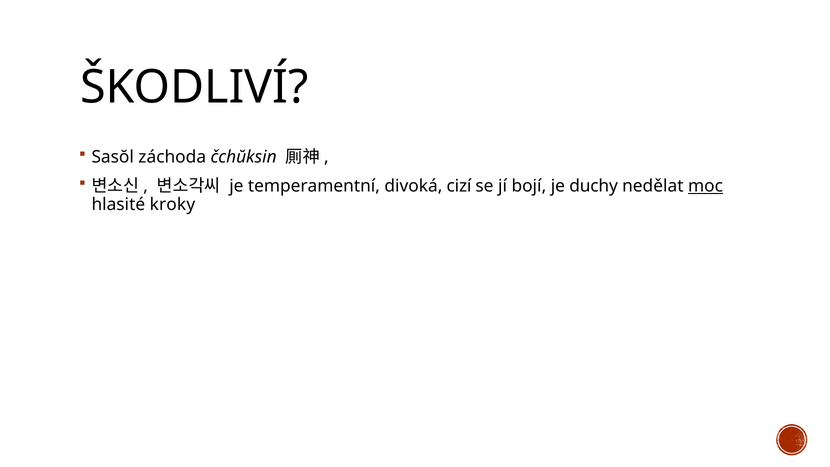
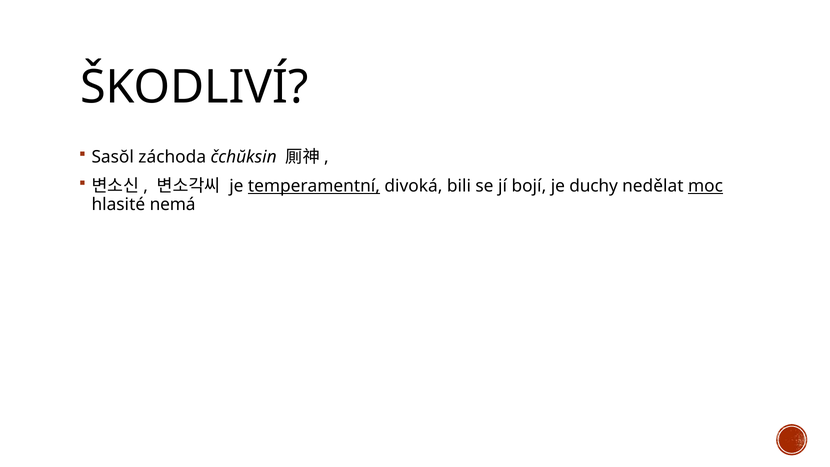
temperamentní underline: none -> present (314, 186)
cizí: cizí -> bili (459, 186)
kroky: kroky -> nemá (173, 204)
